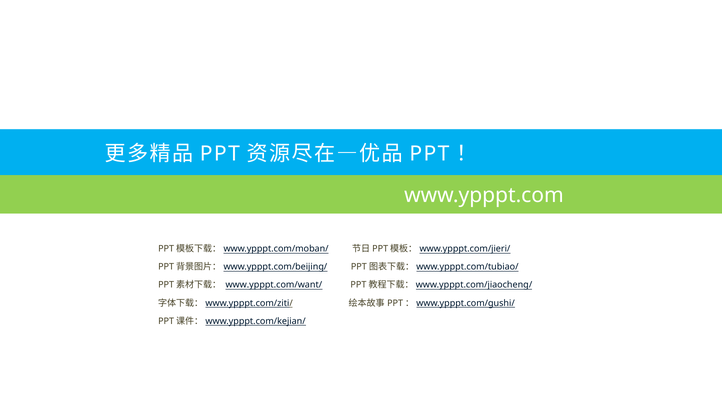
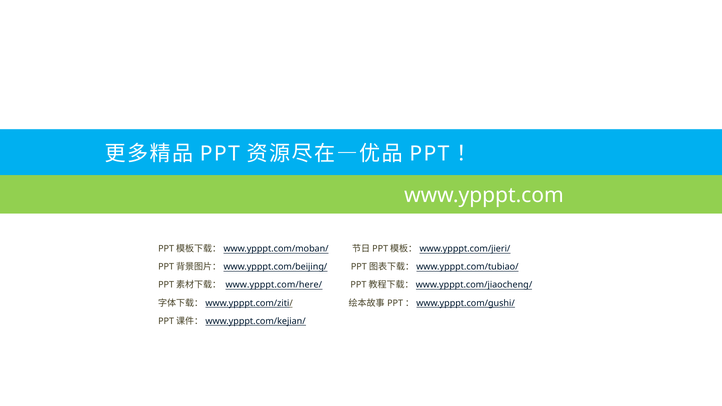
www.ypppt.com/want/: www.ypppt.com/want/ -> www.ypppt.com/here/ (274, 285)
